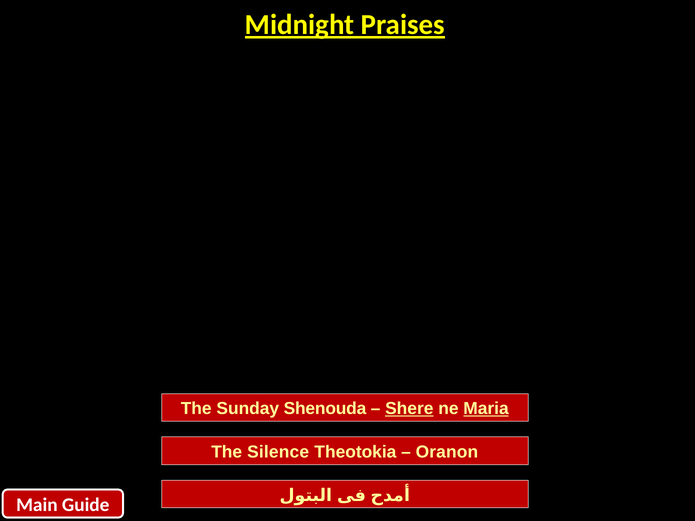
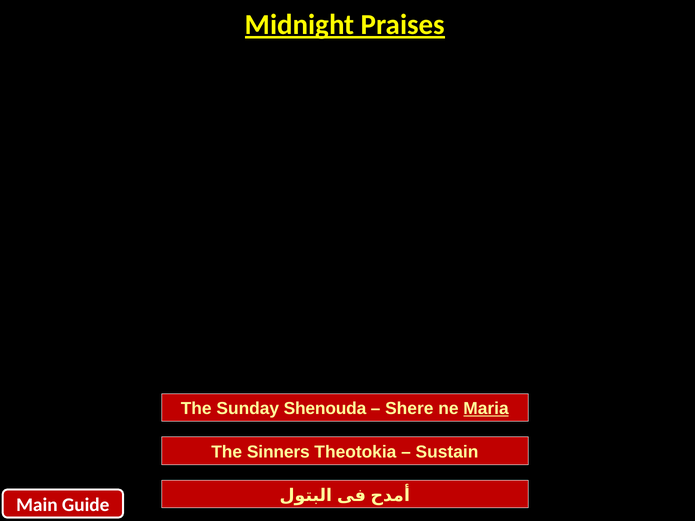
Shere underline: present -> none (409, 409)
Silence: Silence -> Sinners (278, 452)
Oranon: Oranon -> Sustain (447, 452)
